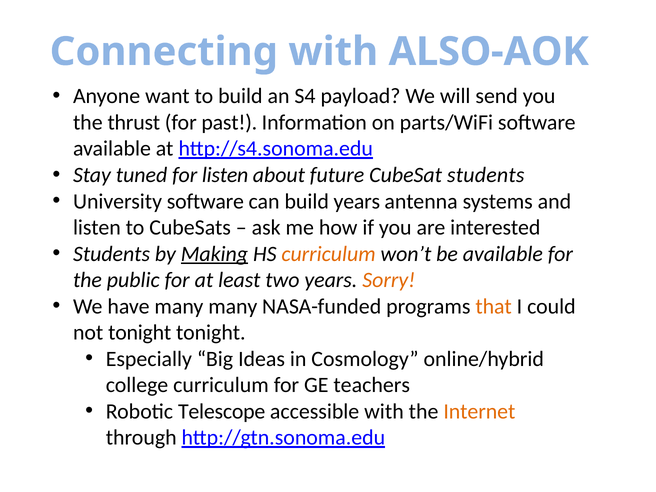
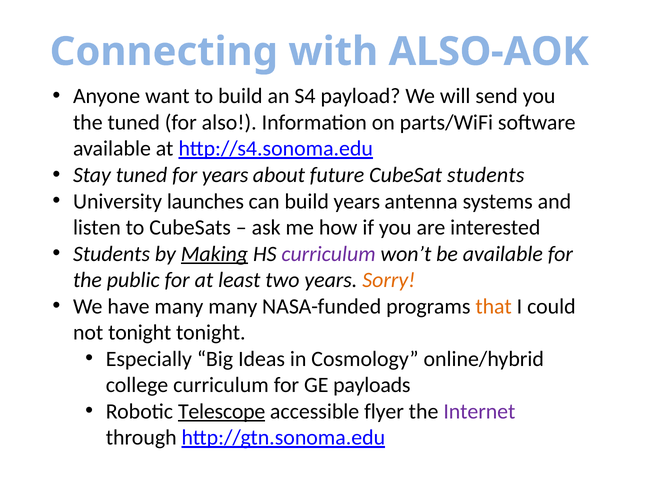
the thrust: thrust -> tuned (134, 122)
past: past -> also (229, 122)
for listen: listen -> years (225, 175)
University software: software -> launches (205, 201)
curriculum colour: orange -> purple (328, 254)
teachers: teachers -> payloads (372, 385)
Telescope underline: none -> present (222, 411)
accessible with: with -> flyer (384, 411)
Internet colour: orange -> purple (479, 411)
